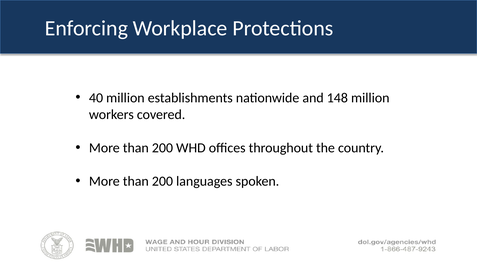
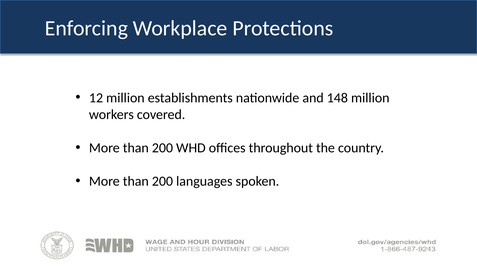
40: 40 -> 12 (96, 98)
